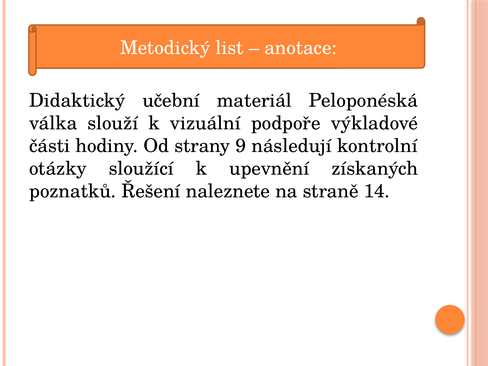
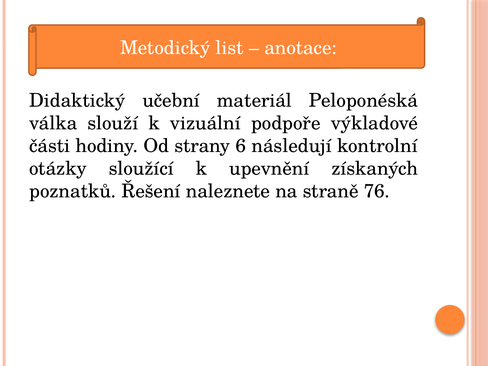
9: 9 -> 6 (241, 146)
14: 14 -> 76 (377, 191)
